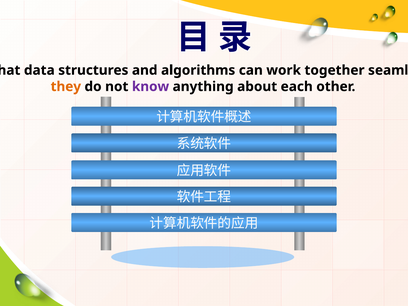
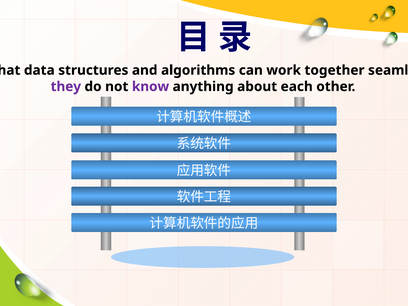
they colour: orange -> purple (66, 87)
